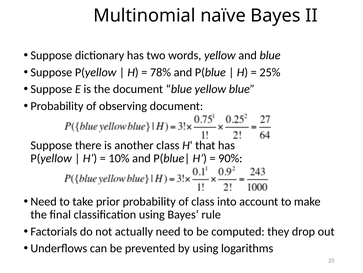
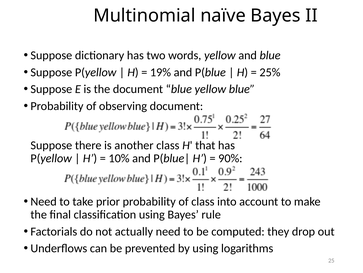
78%: 78% -> 19% (161, 72)
